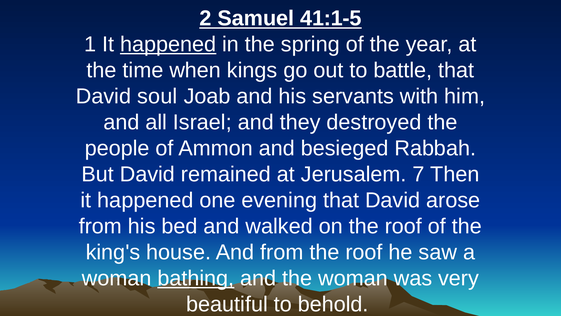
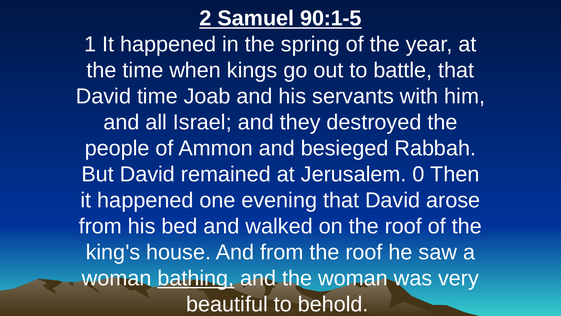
41:1-5: 41:1-5 -> 90:1-5 (331, 18)
happened underline: present -> none (168, 44)
David soul: soul -> time (157, 96)
7: 7 -> 0 (419, 174)
